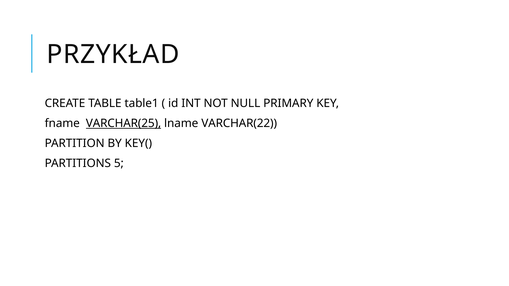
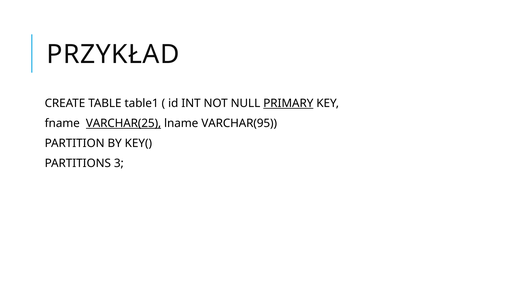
PRIMARY underline: none -> present (288, 104)
VARCHAR(22: VARCHAR(22 -> VARCHAR(95 (239, 124)
5: 5 -> 3 (119, 164)
